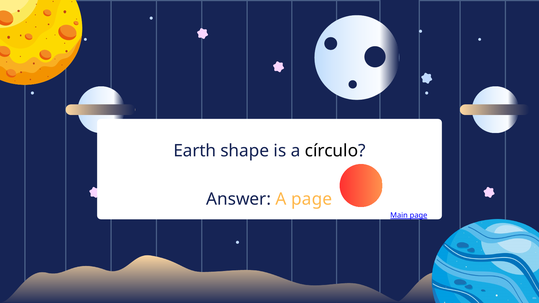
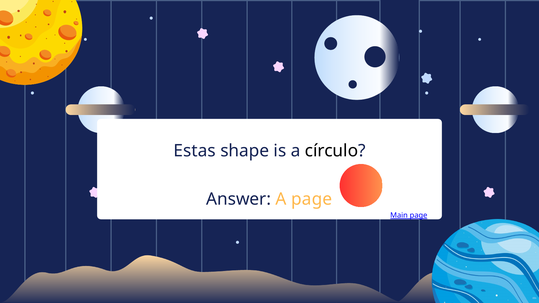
Earth: Earth -> Estas (195, 151)
